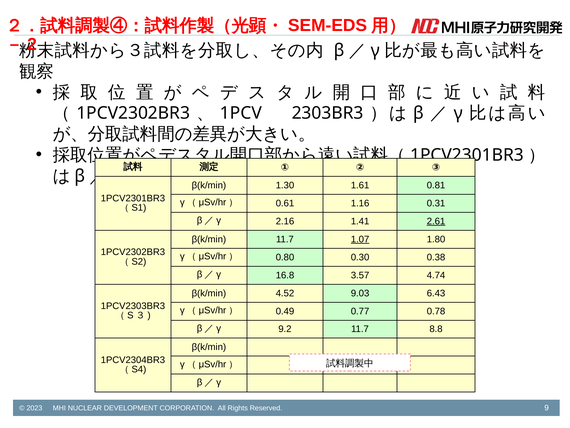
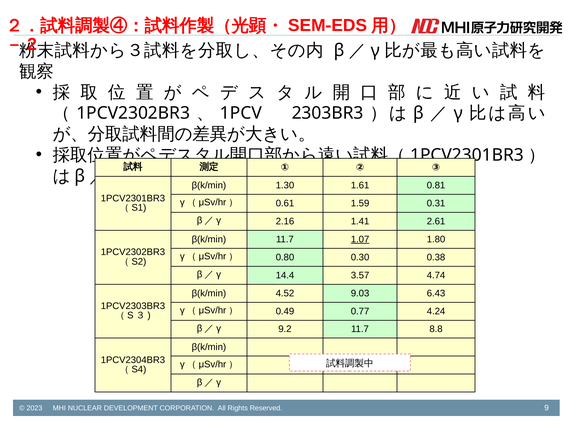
1.16: 1.16 -> 1.59 (360, 203)
2.61 underline: present -> none (436, 221)
16.8: 16.8 -> 14.4 (285, 275)
0.78: 0.78 -> 4.24 (436, 311)
